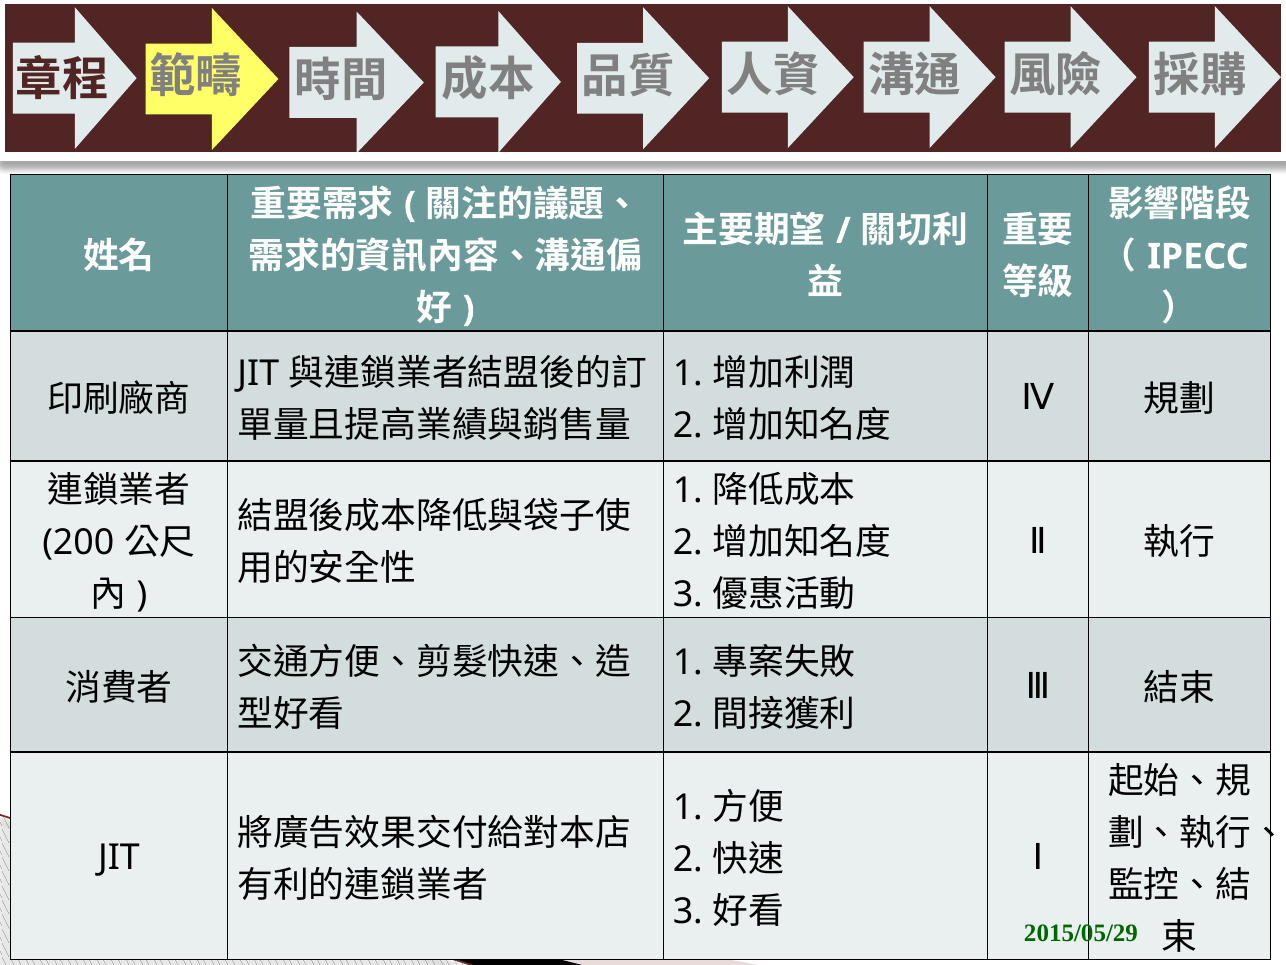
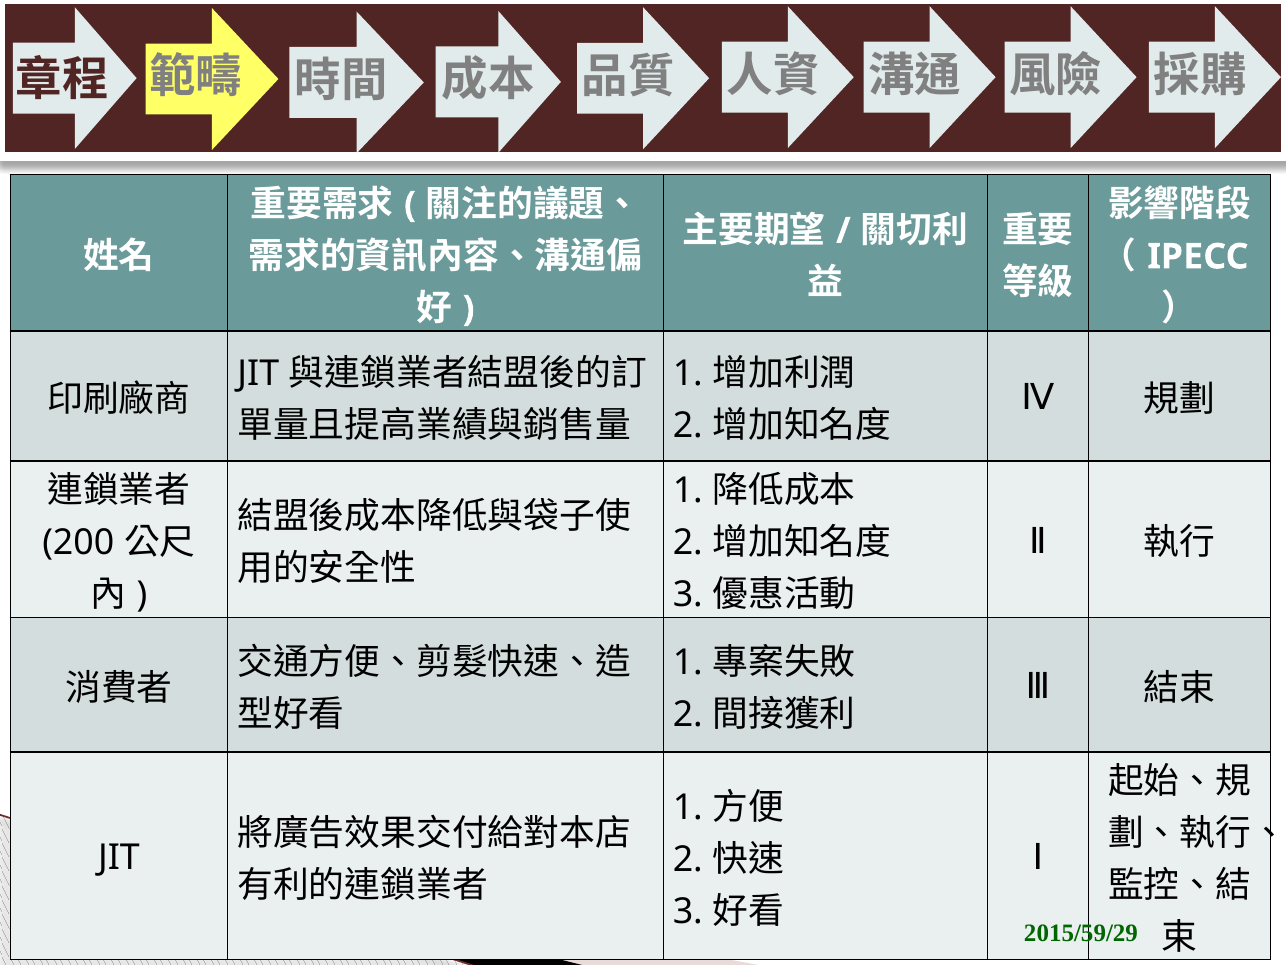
2015/05/29: 2015/05/29 -> 2015/59/29 (1081, 933)
